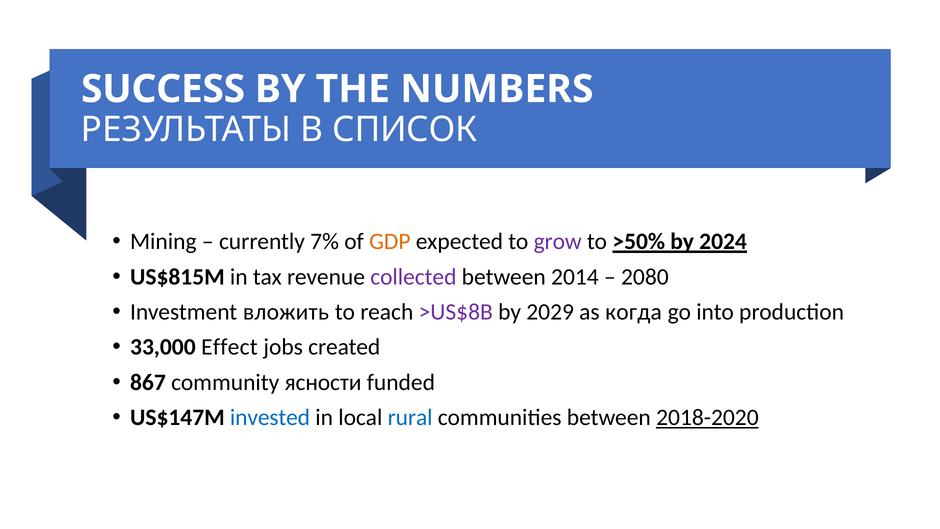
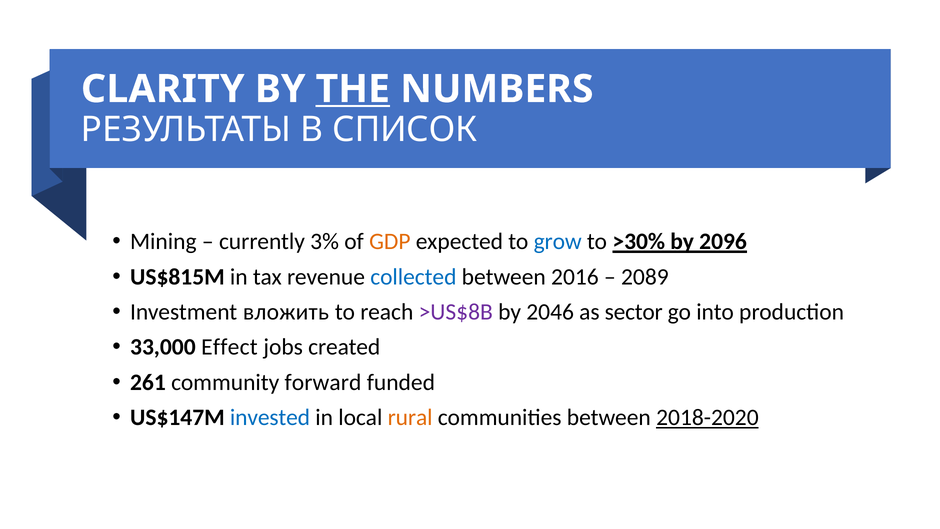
SUCCESS: SUCCESS -> CLARITY (163, 89)
THE underline: none -> present (353, 89)
7%: 7% -> 3% (325, 241)
grow colour: purple -> blue (558, 241)
>50%: >50% -> >30% (639, 241)
2024: 2024 -> 2096 (723, 241)
collected colour: purple -> blue (413, 277)
2014: 2014 -> 2016 (575, 277)
2080: 2080 -> 2089 (645, 277)
2029: 2029 -> 2046 (550, 312)
когда: когда -> sector (634, 312)
867: 867 -> 261 (148, 382)
ясности: ясности -> forward (323, 382)
rural colour: blue -> orange (410, 417)
